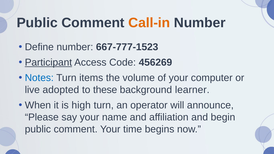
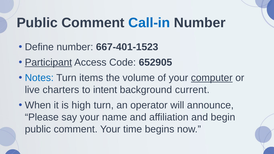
Call-in colour: orange -> blue (149, 23)
667-777-1523: 667-777-1523 -> 667-401-1523 (127, 47)
456269: 456269 -> 652905 (155, 63)
computer underline: none -> present (212, 78)
adopted: adopted -> charters (61, 90)
these: these -> intent (105, 90)
learner: learner -> current (192, 90)
